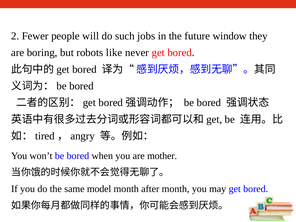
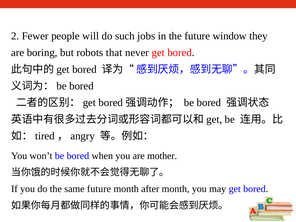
like: like -> that (114, 53)
same model: model -> future (99, 189)
